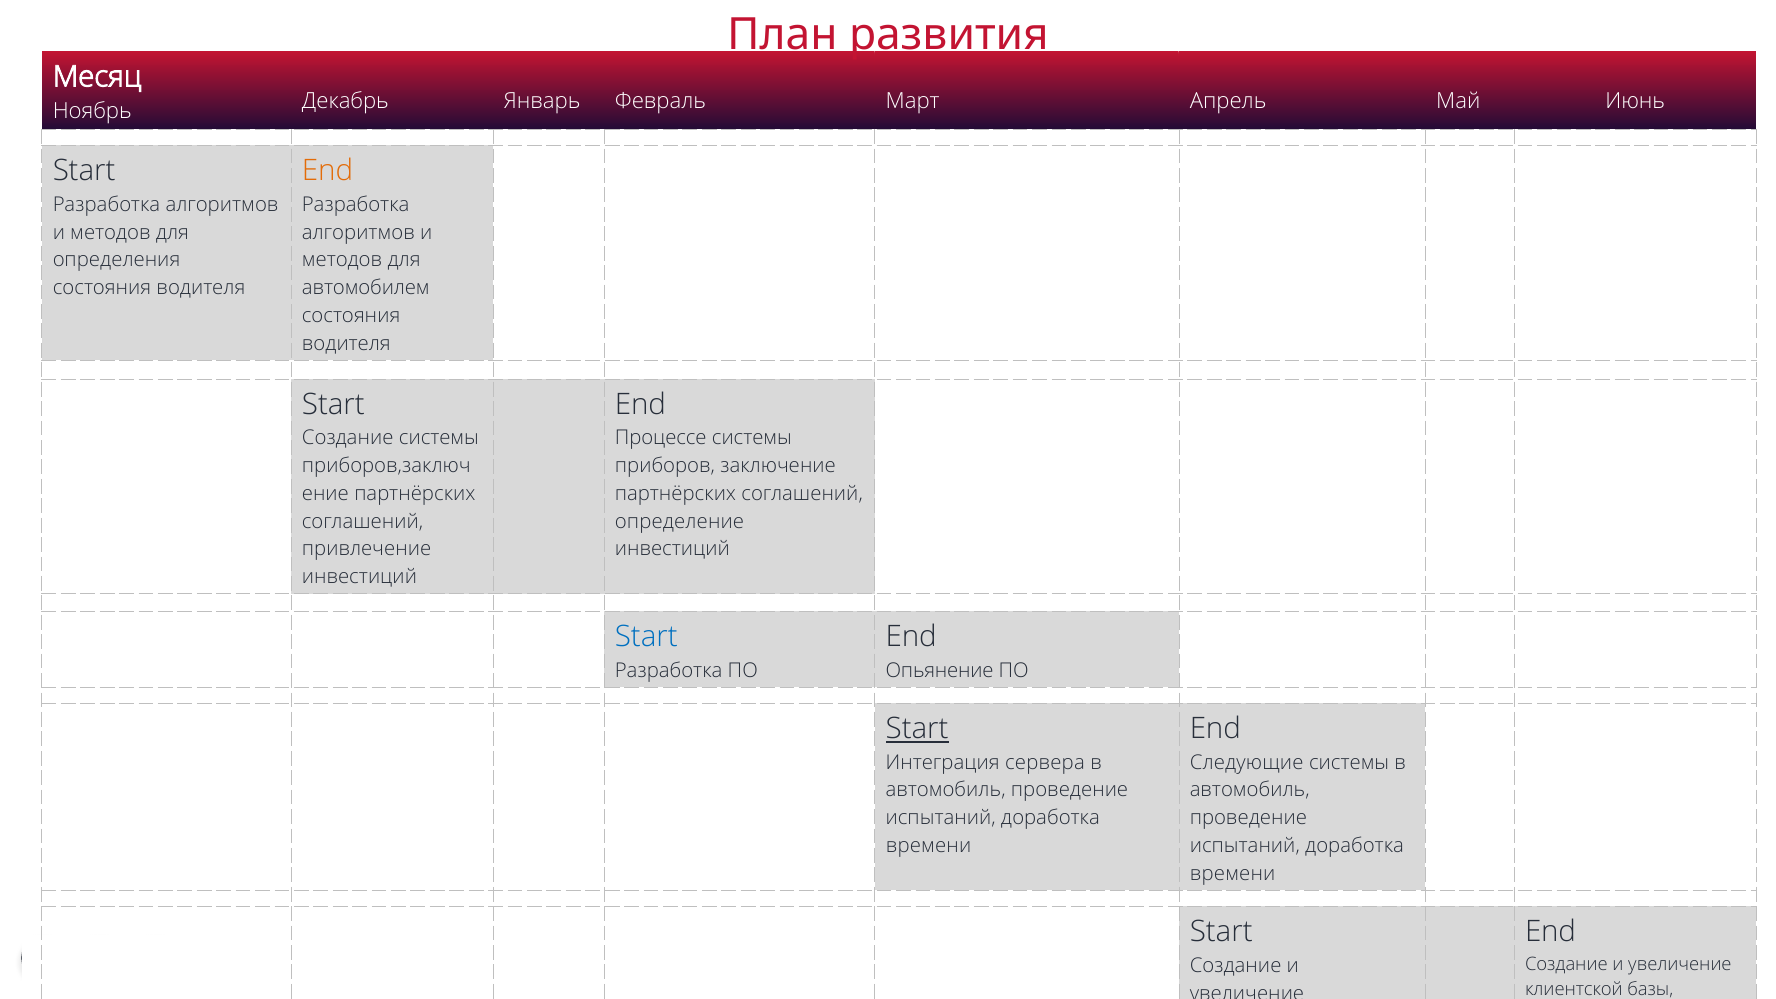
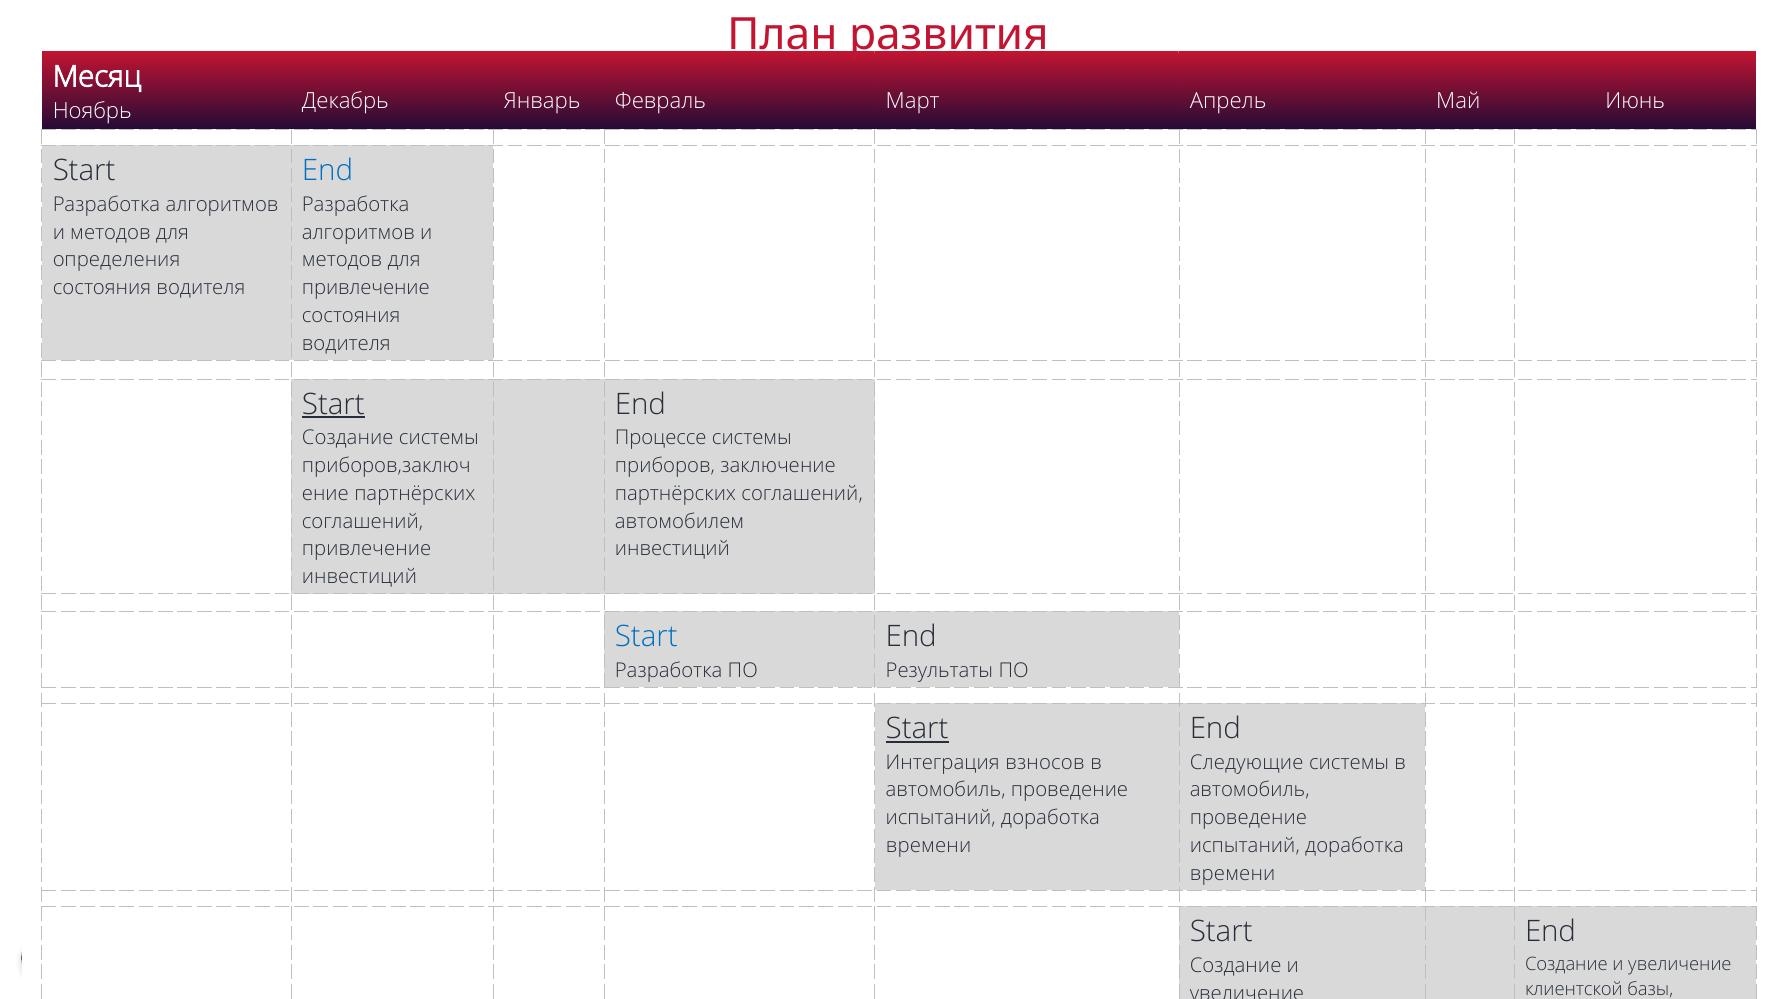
End colour: orange -> blue (328, 171)
автомобилем: автомобилем -> привлечение (366, 288)
Start underline: none -> present (333, 405)
определение: определение -> автомобилем (680, 521)
Опьянение: Опьянение -> Результаты (939, 670)
сервера: сервера -> взносов (1045, 762)
